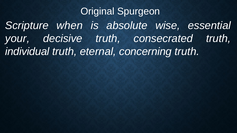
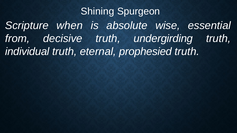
Original: Original -> Shining (97, 11)
your: your -> from (17, 39)
consecrated: consecrated -> undergirding (163, 39)
concerning: concerning -> prophesied (145, 52)
